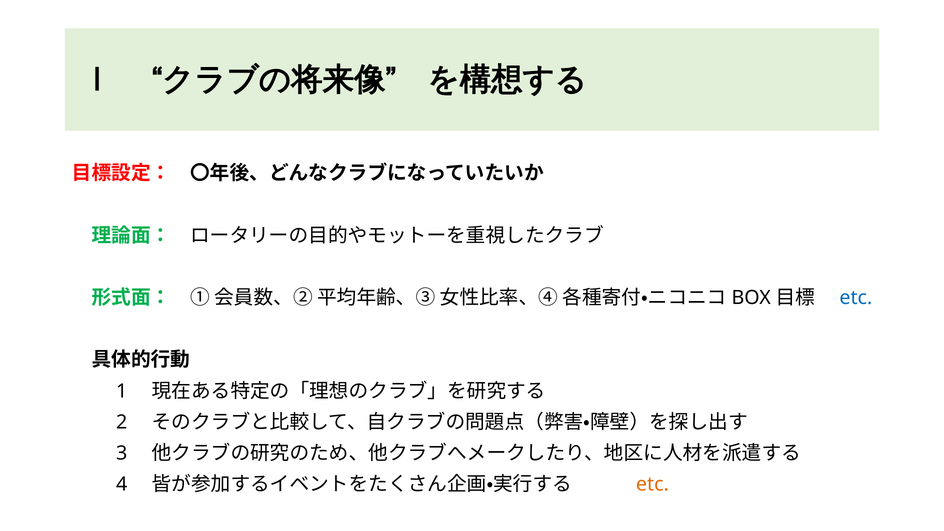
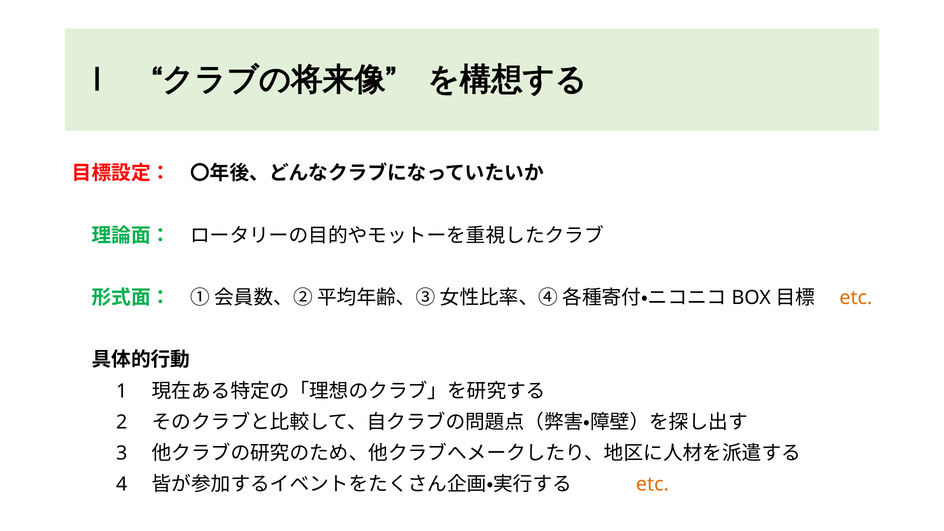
etc colour: blue -> orange (856, 298)
